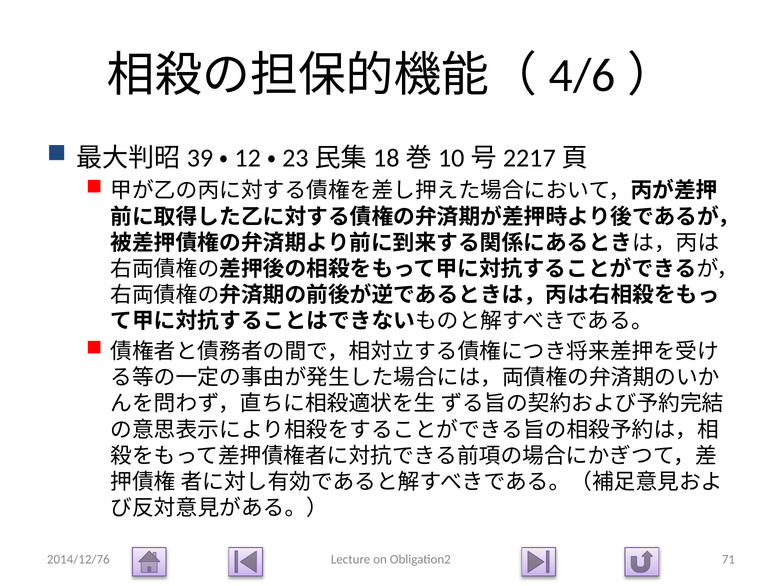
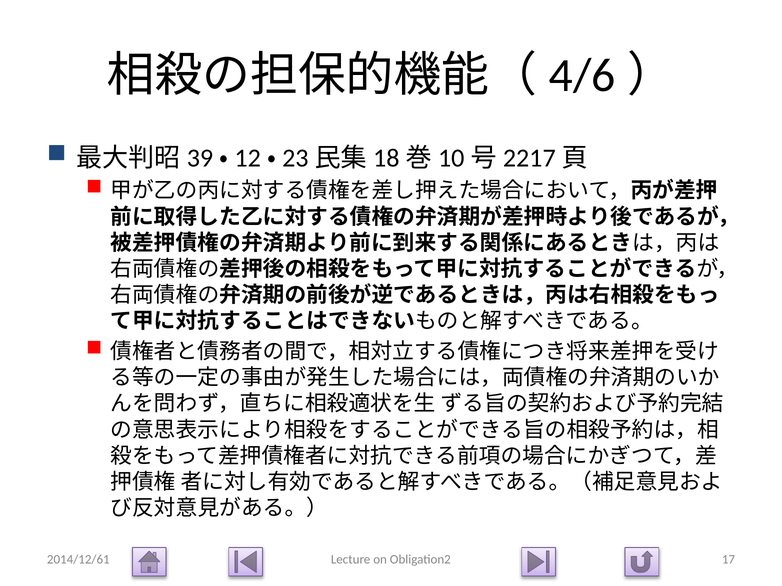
2014/12/76: 2014/12/76 -> 2014/12/61 (78, 560)
71: 71 -> 17 (728, 560)
